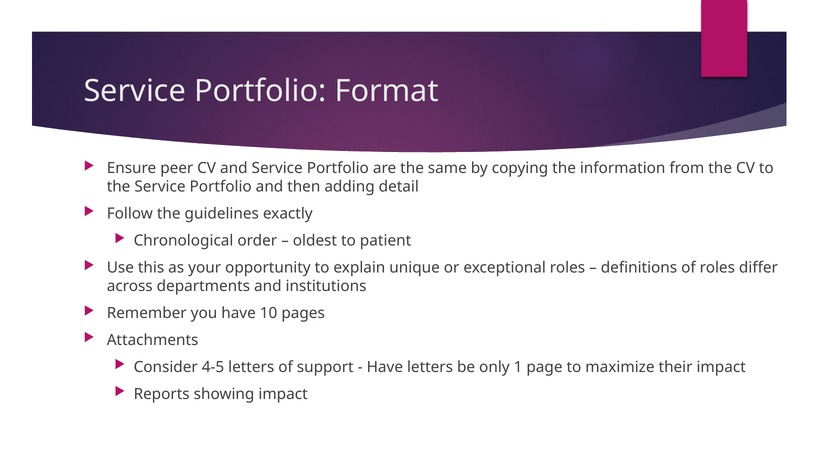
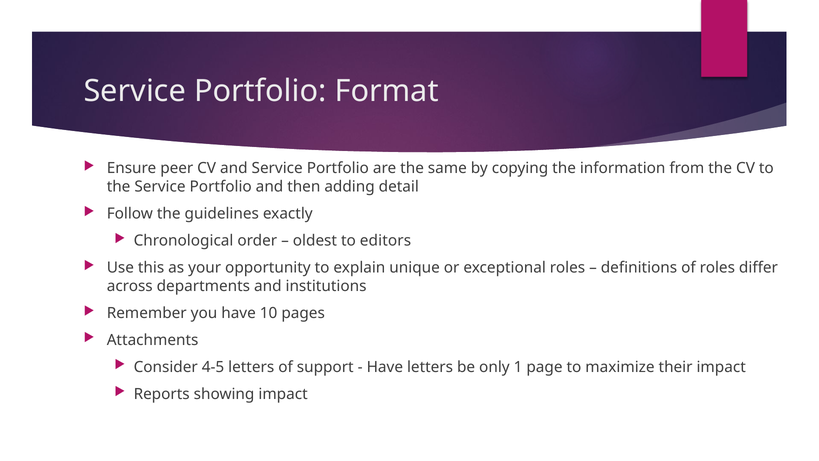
patient: patient -> editors (385, 241)
